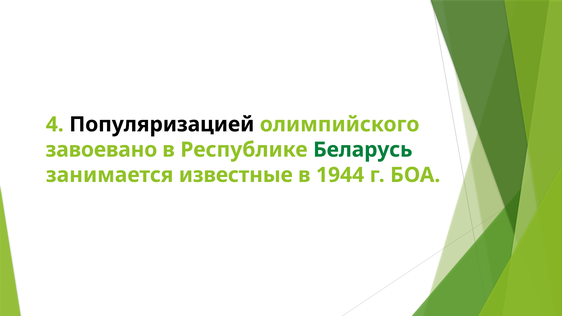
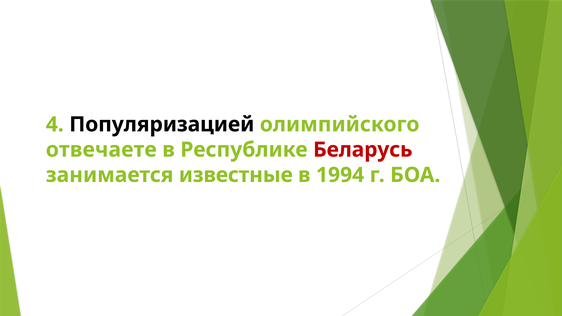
завоевано: завоевано -> отвечаете (101, 150)
Беларусь colour: green -> red (363, 150)
1944: 1944 -> 1994 (340, 175)
